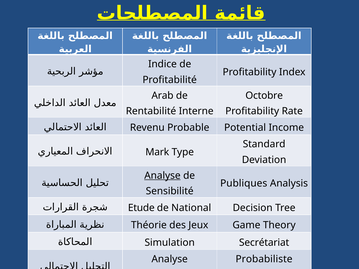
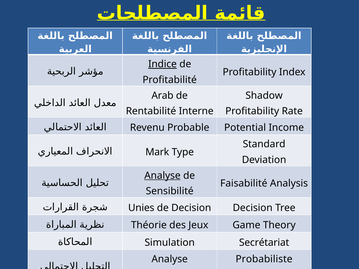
Indice underline: none -> present (162, 64)
Octobre: Octobre -> Shadow (264, 96)
Publiques: Publiques -> Faisabilité (244, 184)
Etude: Etude -> Unies (141, 208)
de National: National -> Decision (191, 208)
